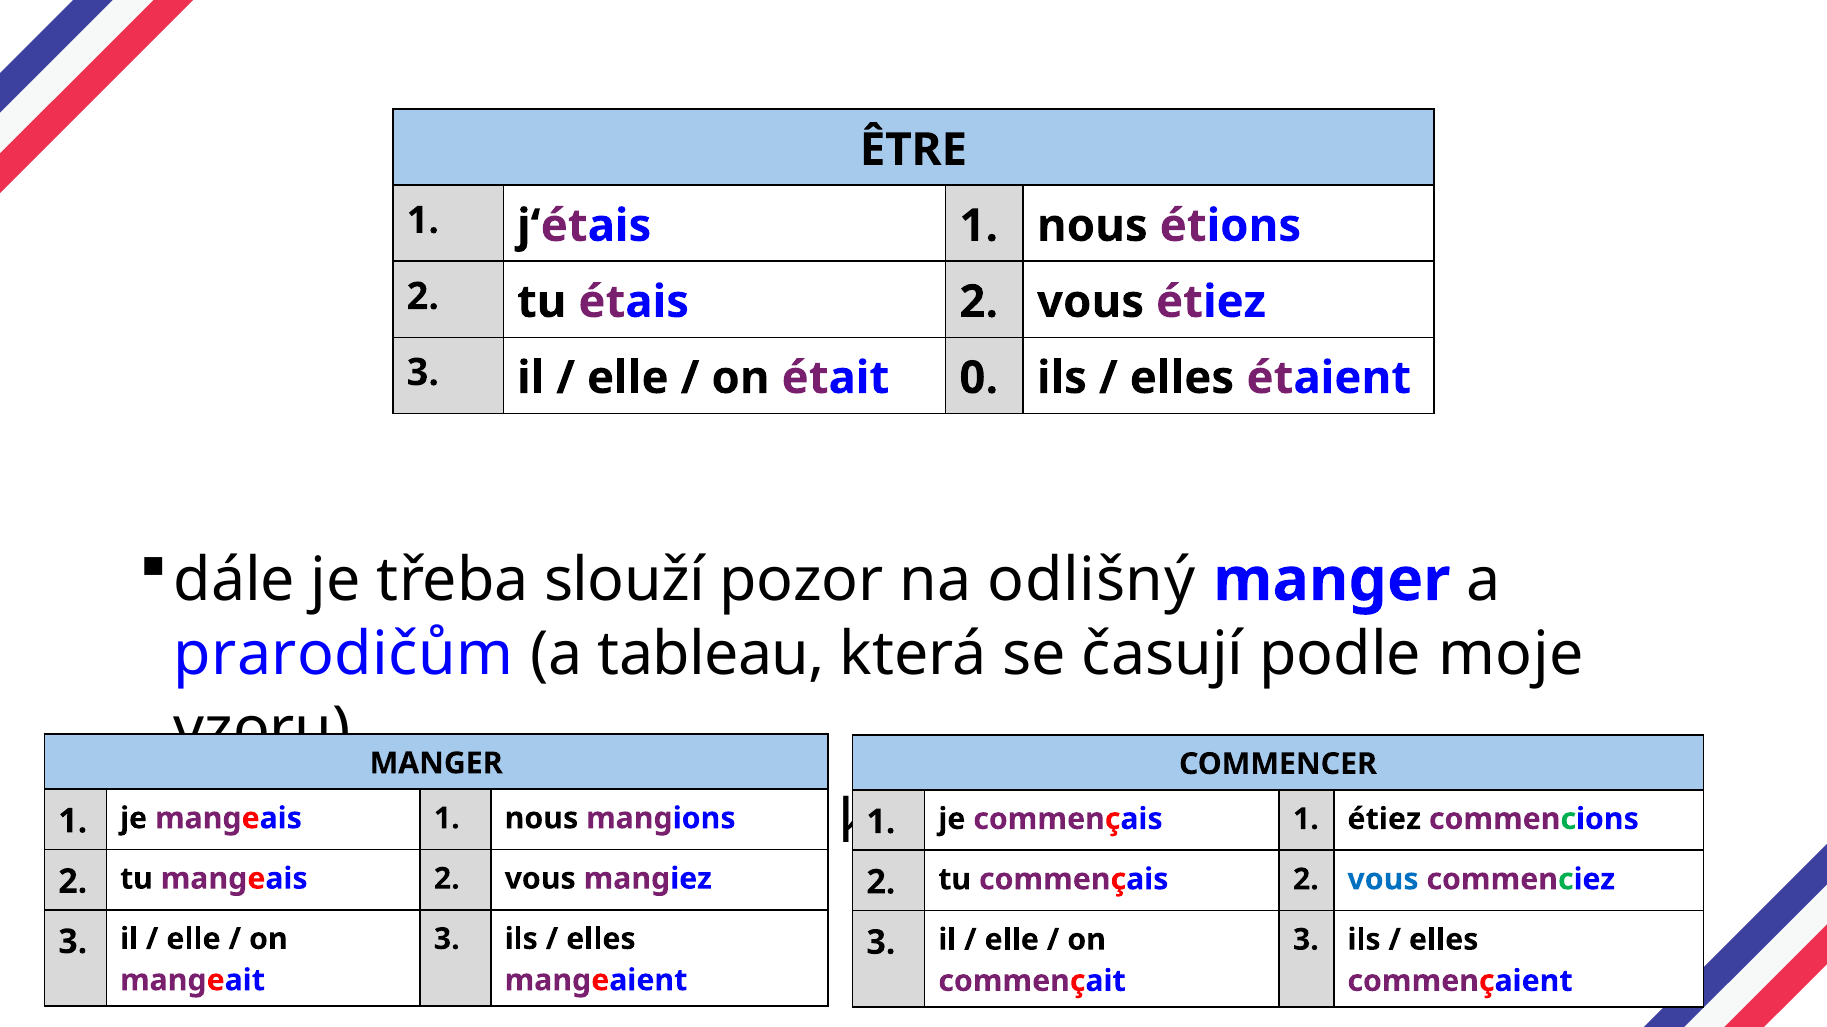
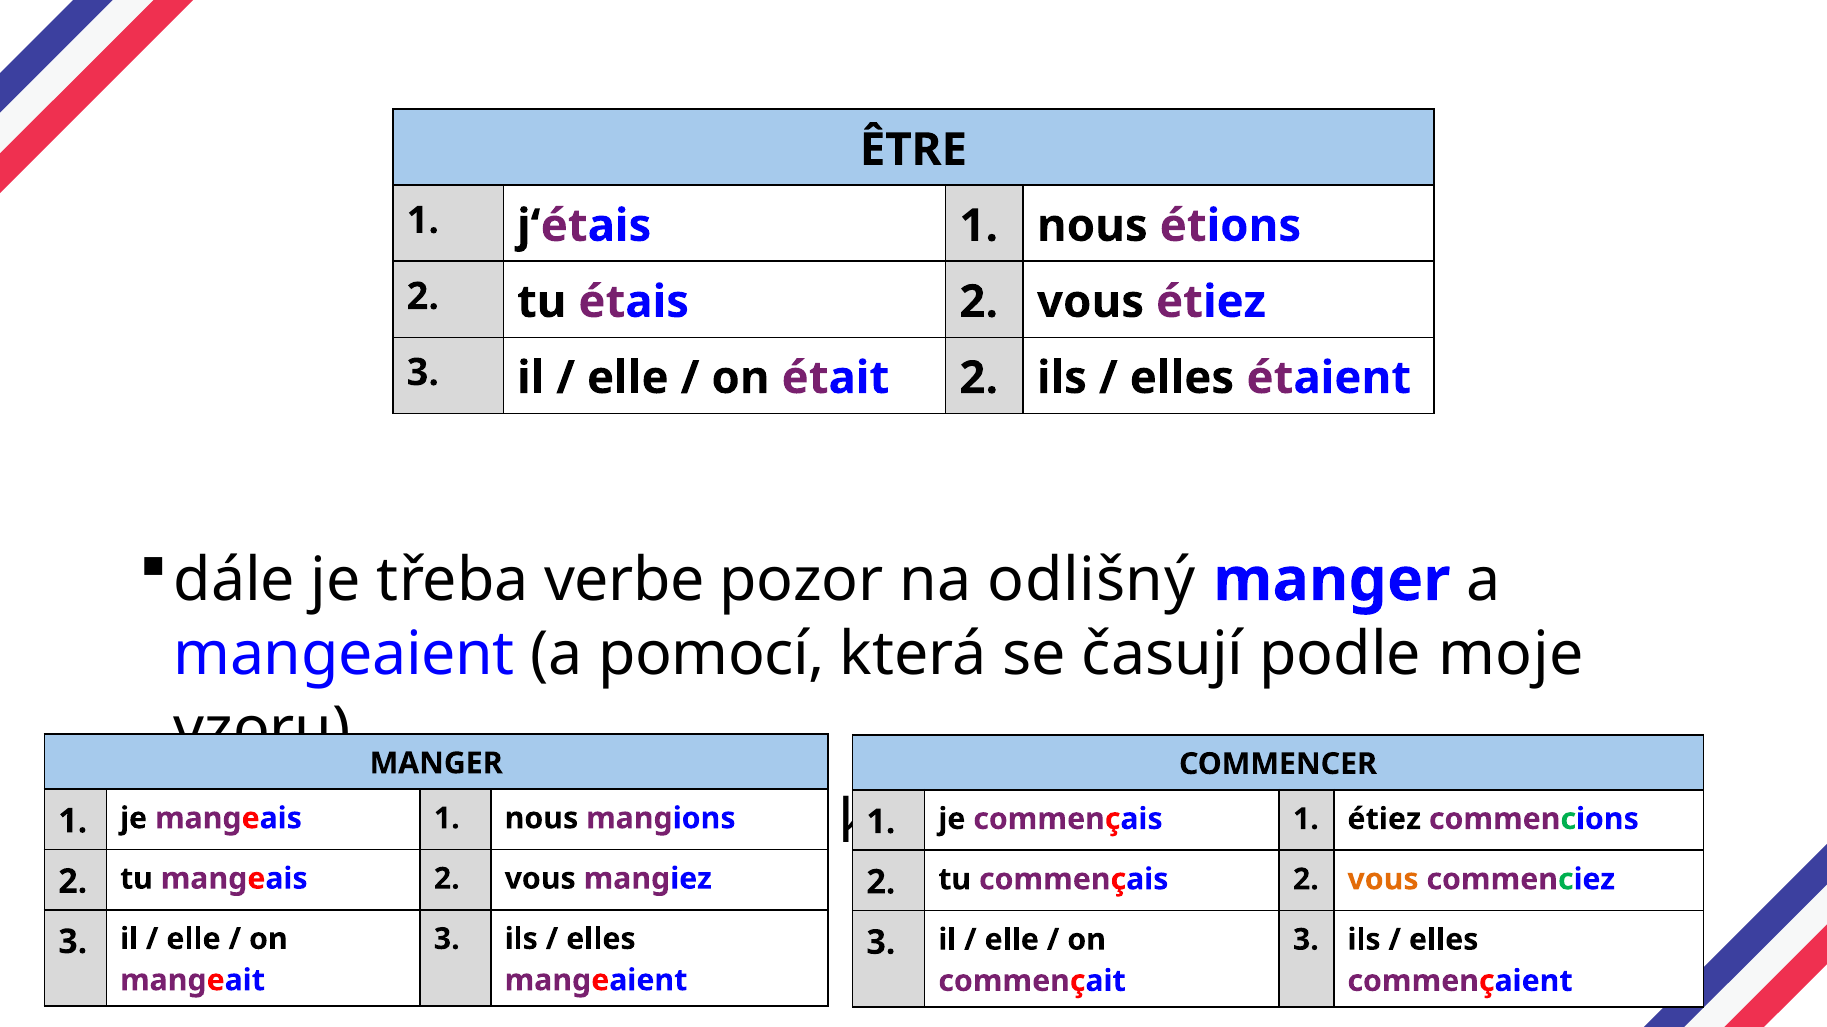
était 0: 0 -> 2 (979, 378)
slouží: slouží -> verbe (624, 580)
prarodičům: prarodičům -> mangeaient (344, 655)
tableau: tableau -> pomocí (712, 655)
vous colour: blue -> orange (1383, 880)
